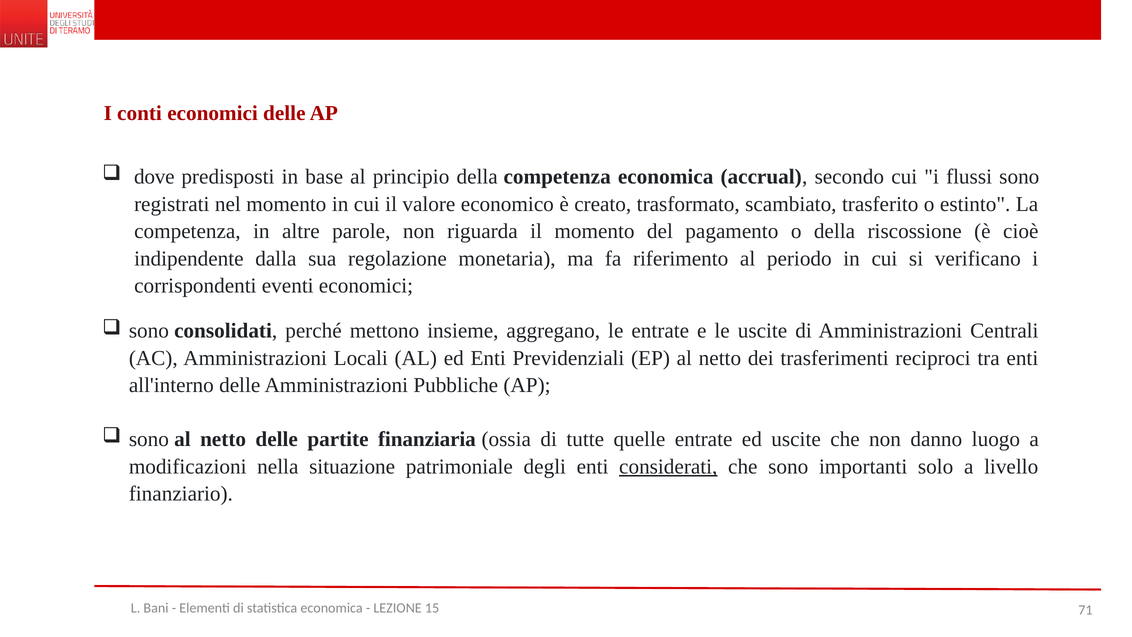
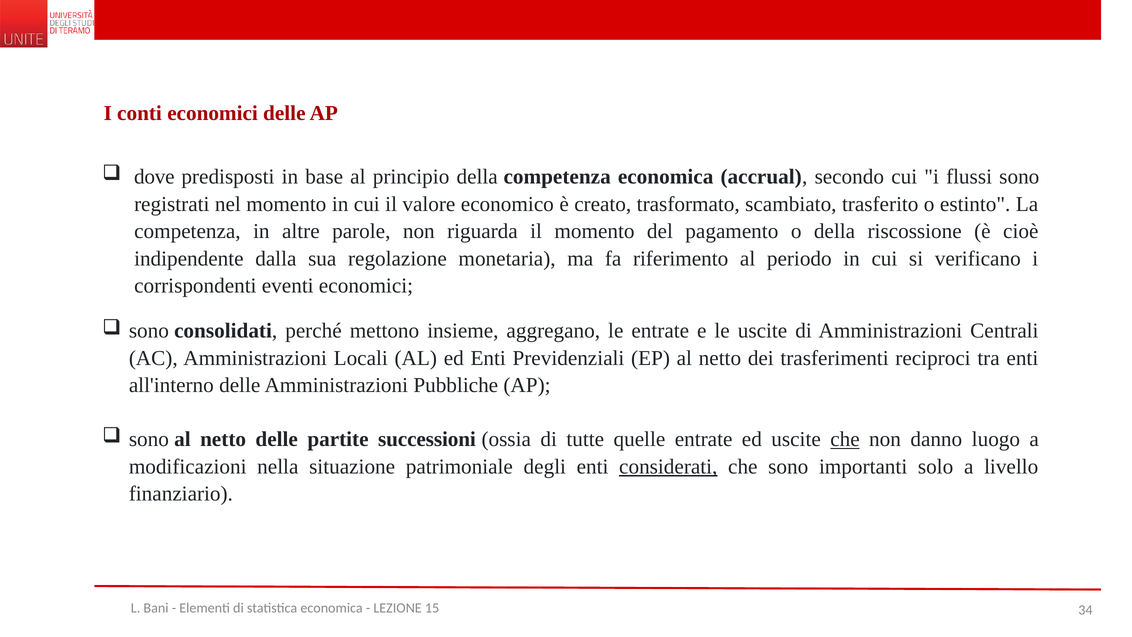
finanziaria: finanziaria -> successioni (427, 439)
che underline: none -> present (845, 439)
71: 71 -> 34 (1085, 610)
